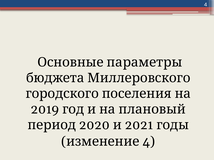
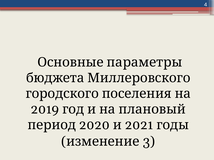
4: 4 -> 3 (149, 142)
